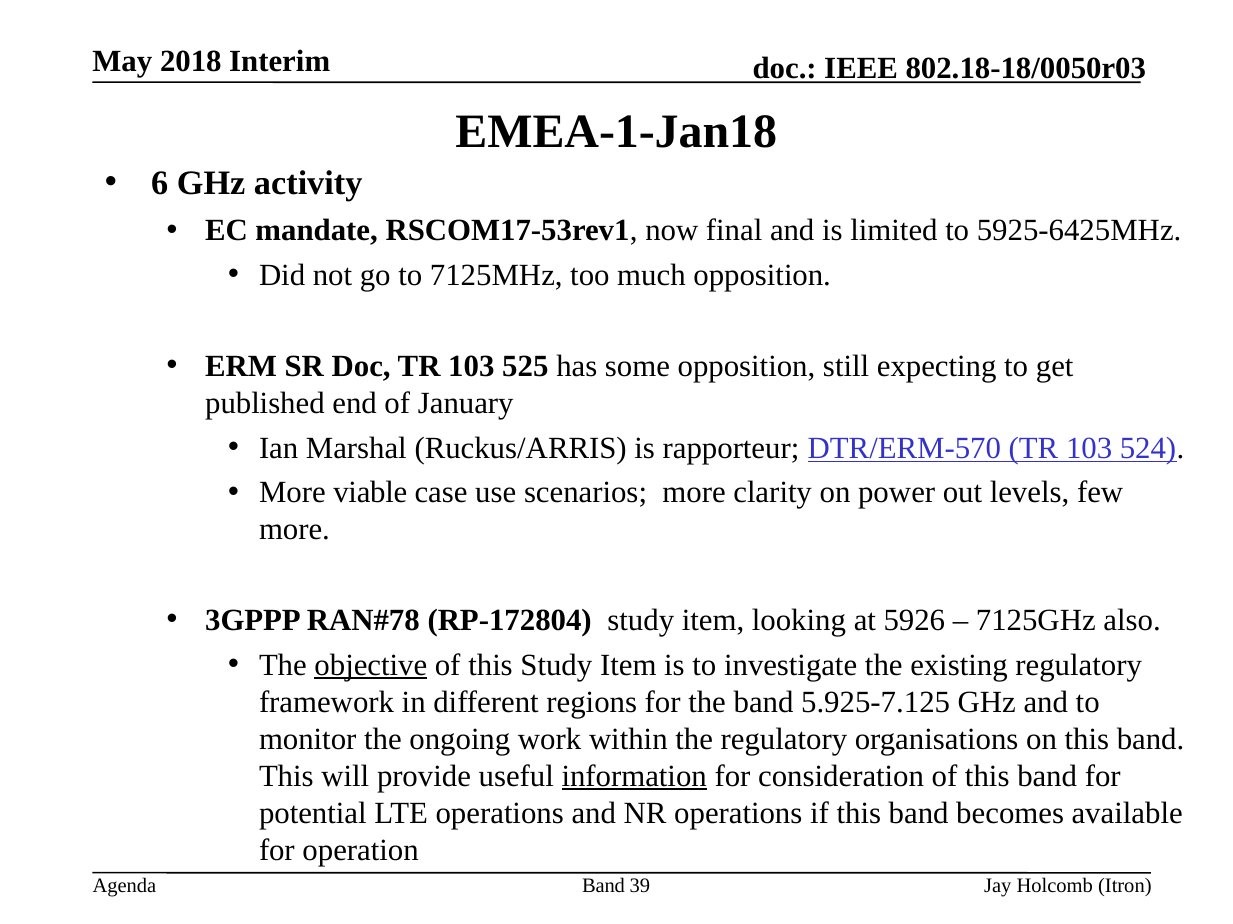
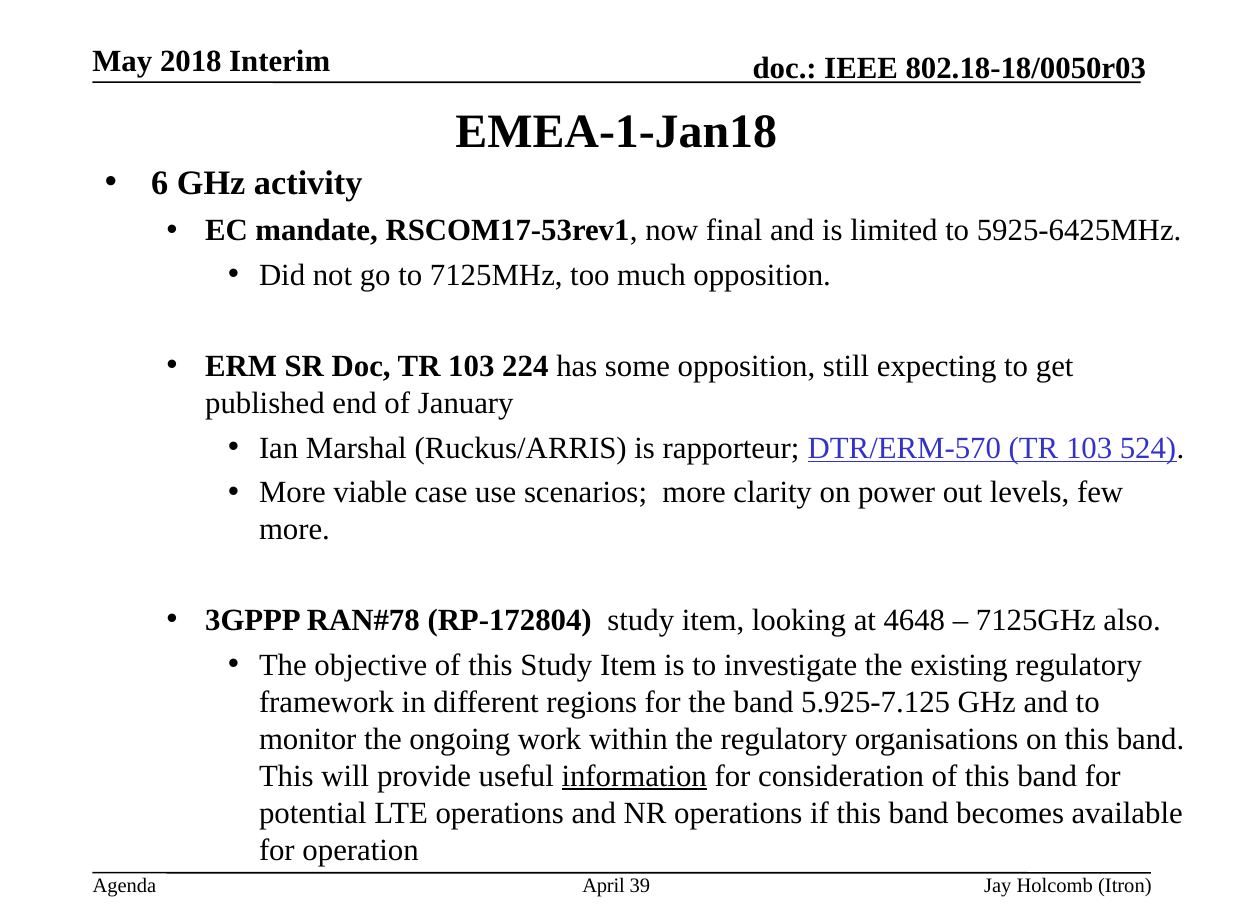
525: 525 -> 224 (525, 367)
5926: 5926 -> 4648 (914, 621)
objective underline: present -> none (371, 666)
Band: Band -> April (604, 887)
